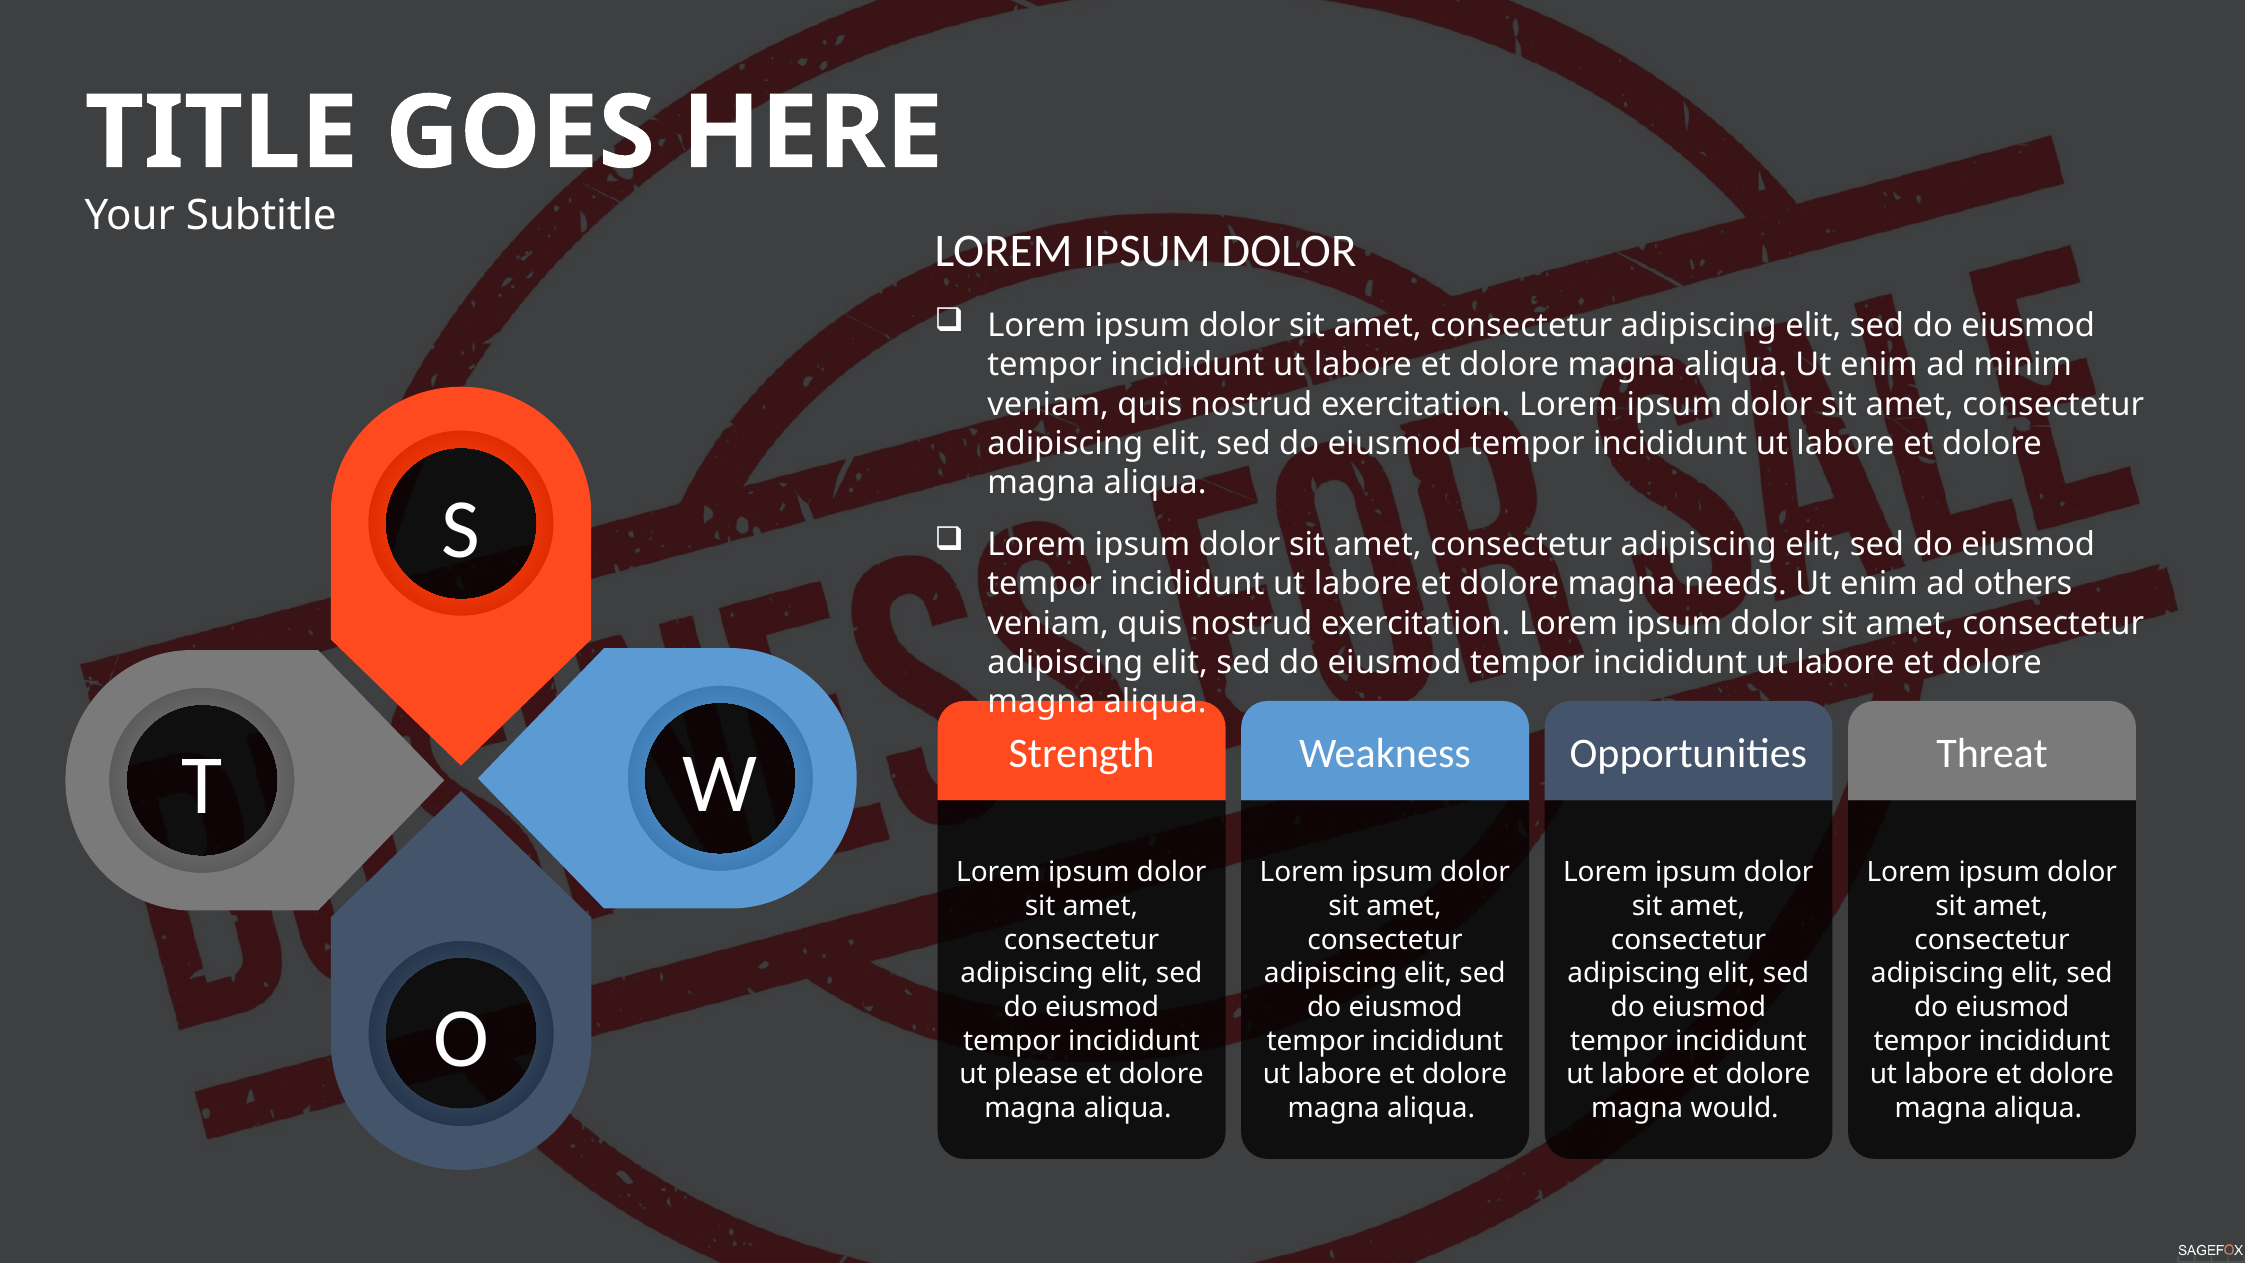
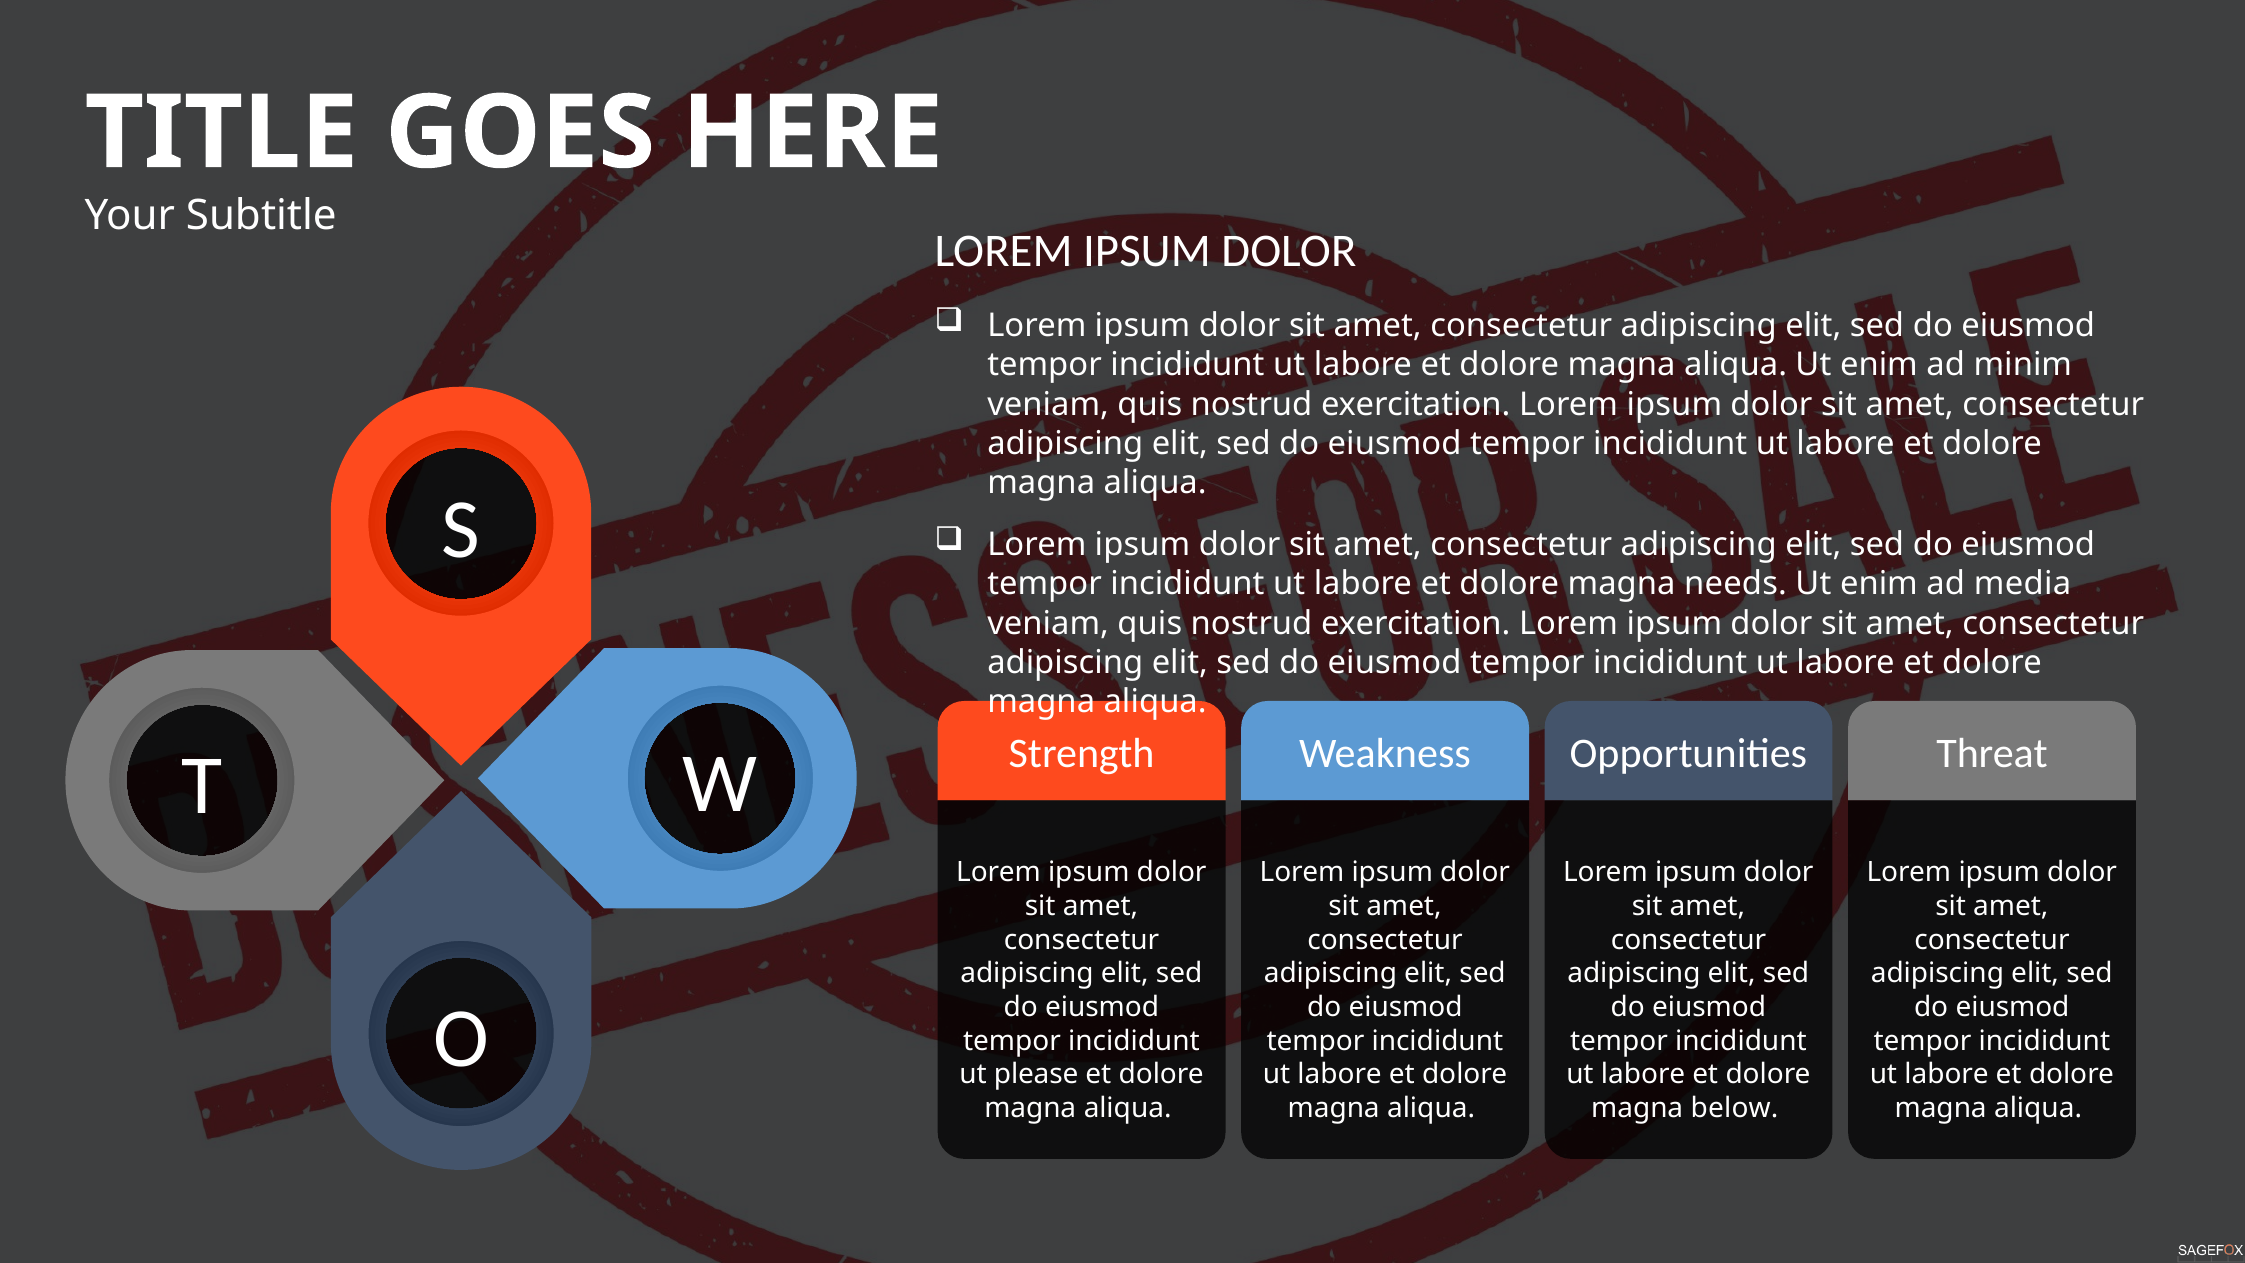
others: others -> media (2023, 584)
would: would -> below (1735, 1108)
